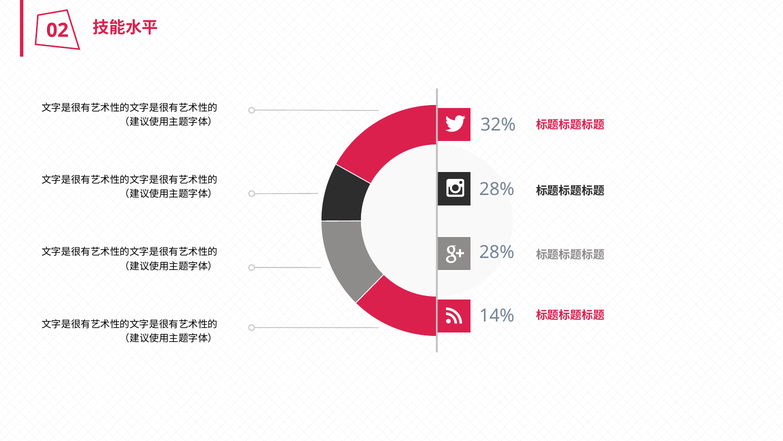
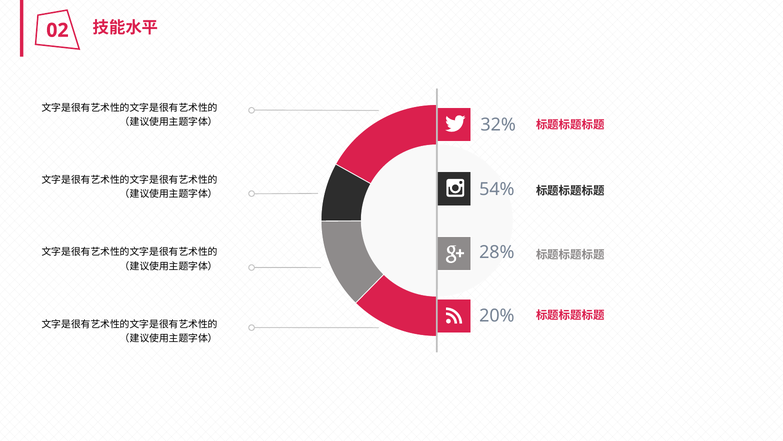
28%: 28% -> 54% (497, 189)
14%: 14% -> 20% (497, 315)
